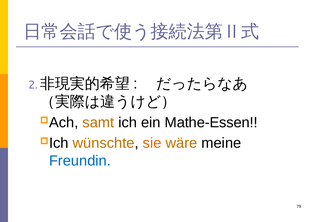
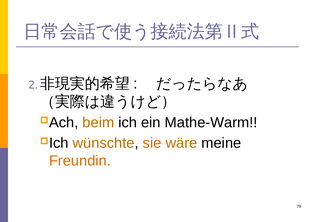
samt: samt -> beim (98, 122)
Mathe-Essen: Mathe-Essen -> Mathe-Warm (211, 122)
Freundin colour: blue -> orange (80, 160)
